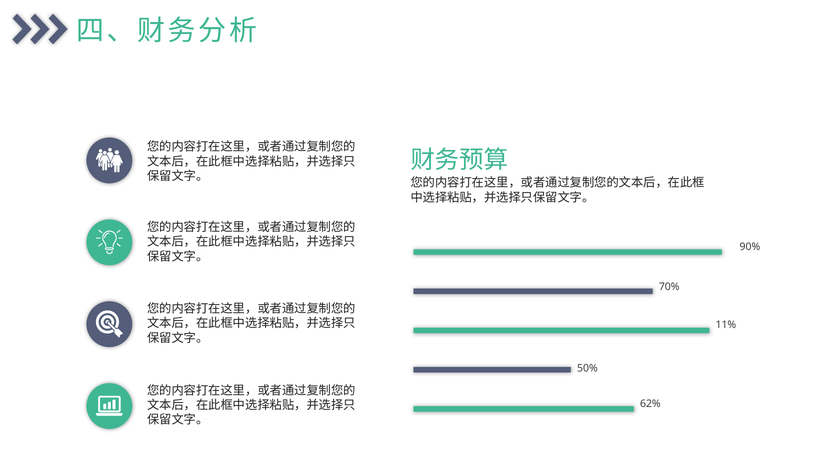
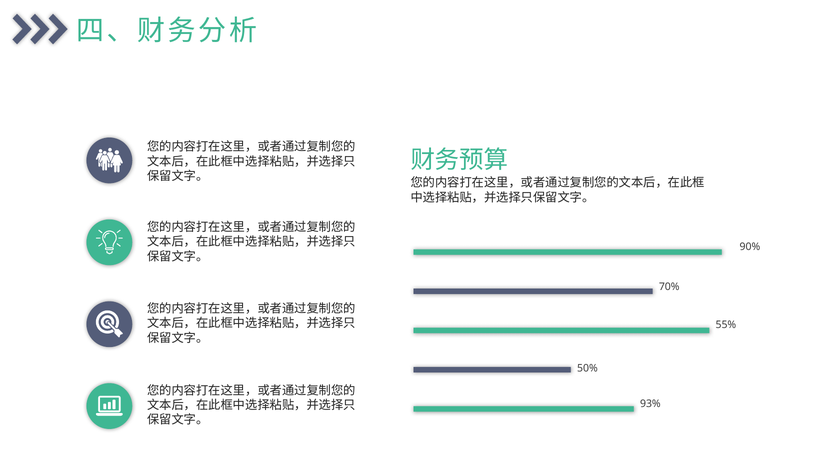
11%: 11% -> 55% (726, 325)
62%: 62% -> 93% (650, 404)
